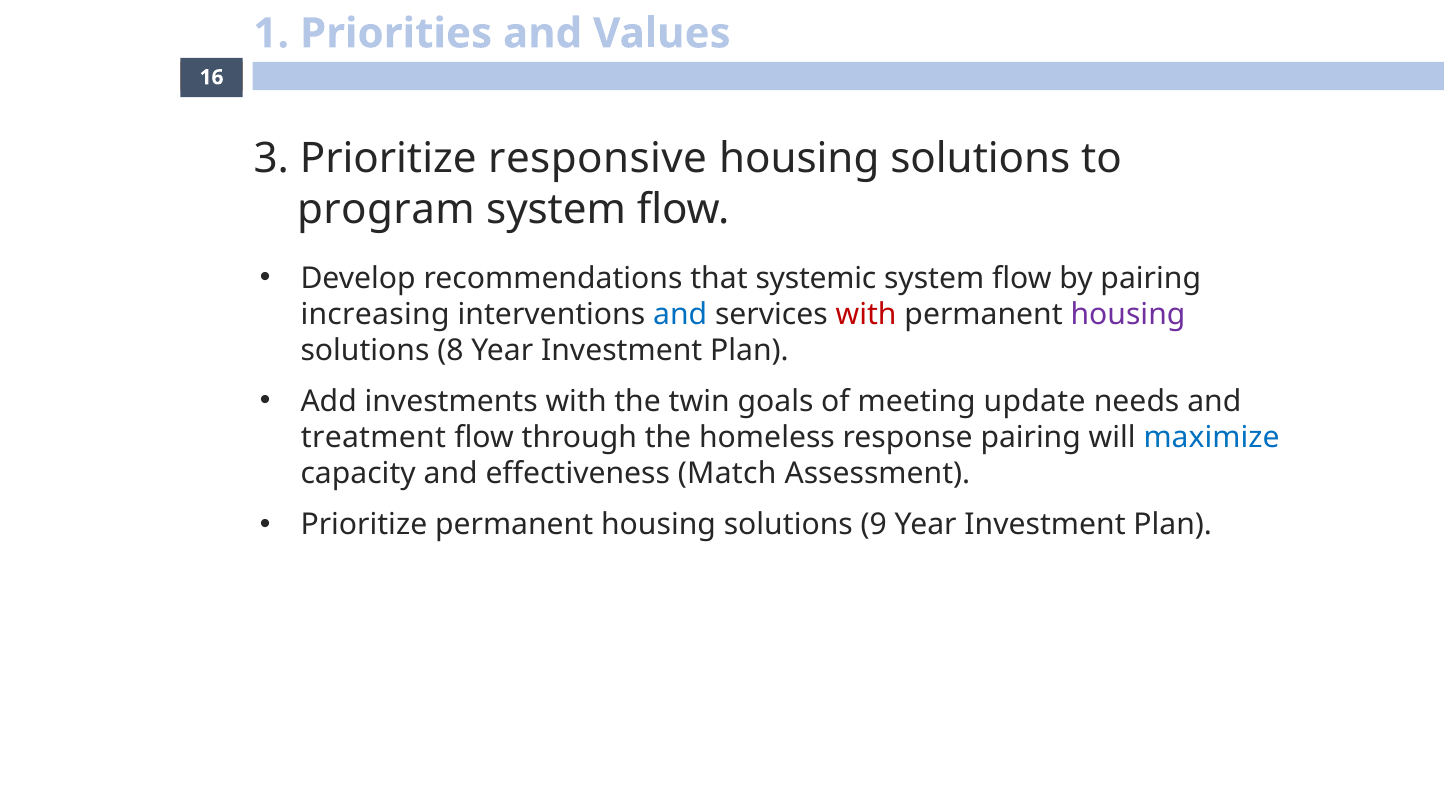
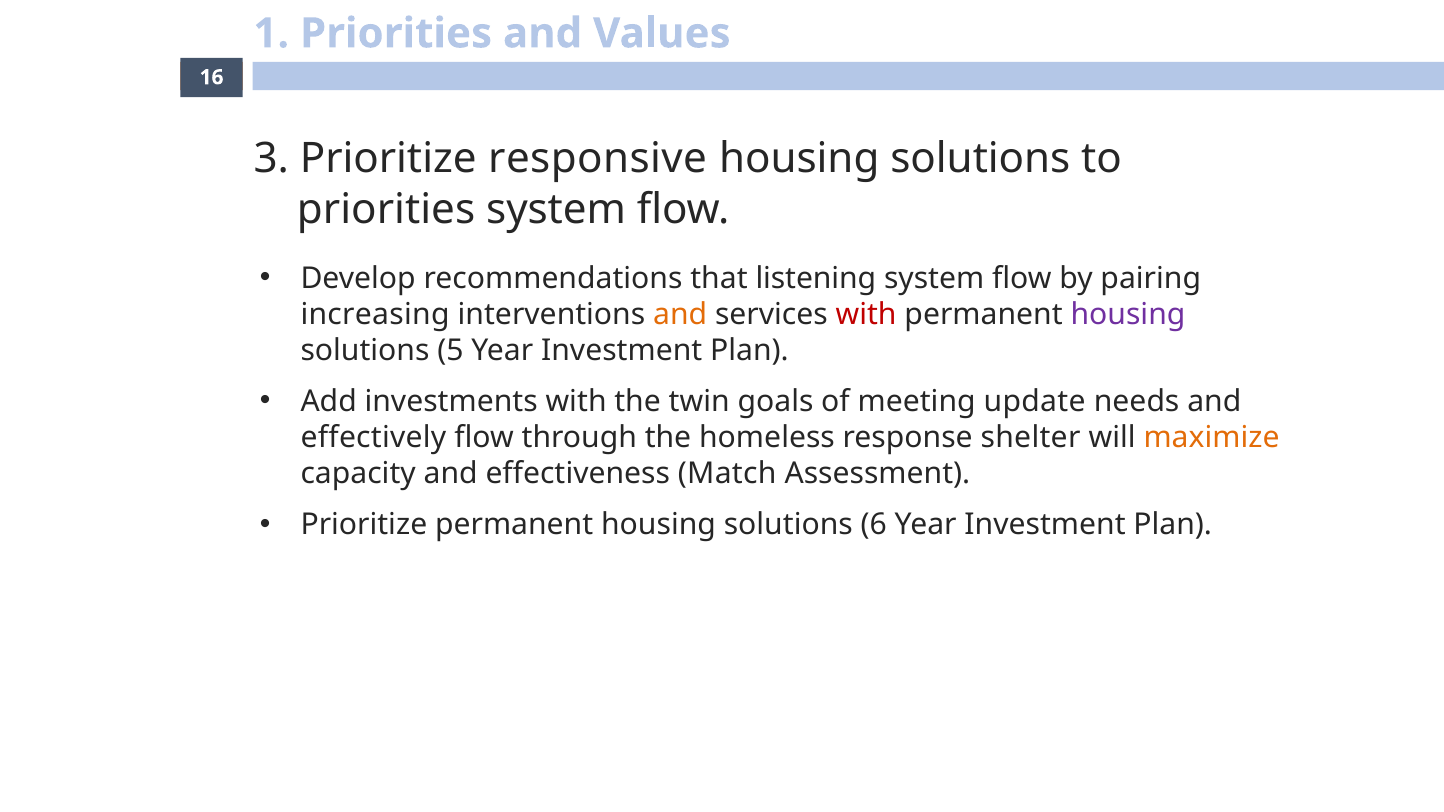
program: program -> priorities (386, 209)
systemic: systemic -> listening (816, 278)
and colour: blue -> orange (680, 314)
8: 8 -> 5 (450, 350)
treatment: treatment -> effectively (373, 438)
response pairing: pairing -> shelter (1031, 438)
maximize colour: blue -> orange (1212, 438)
9: 9 -> 6 (874, 525)
